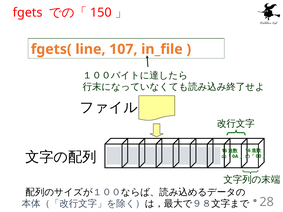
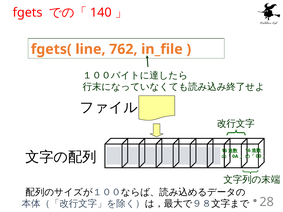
150: 150 -> 140 (101, 13)
107: 107 -> 762 (123, 49)
